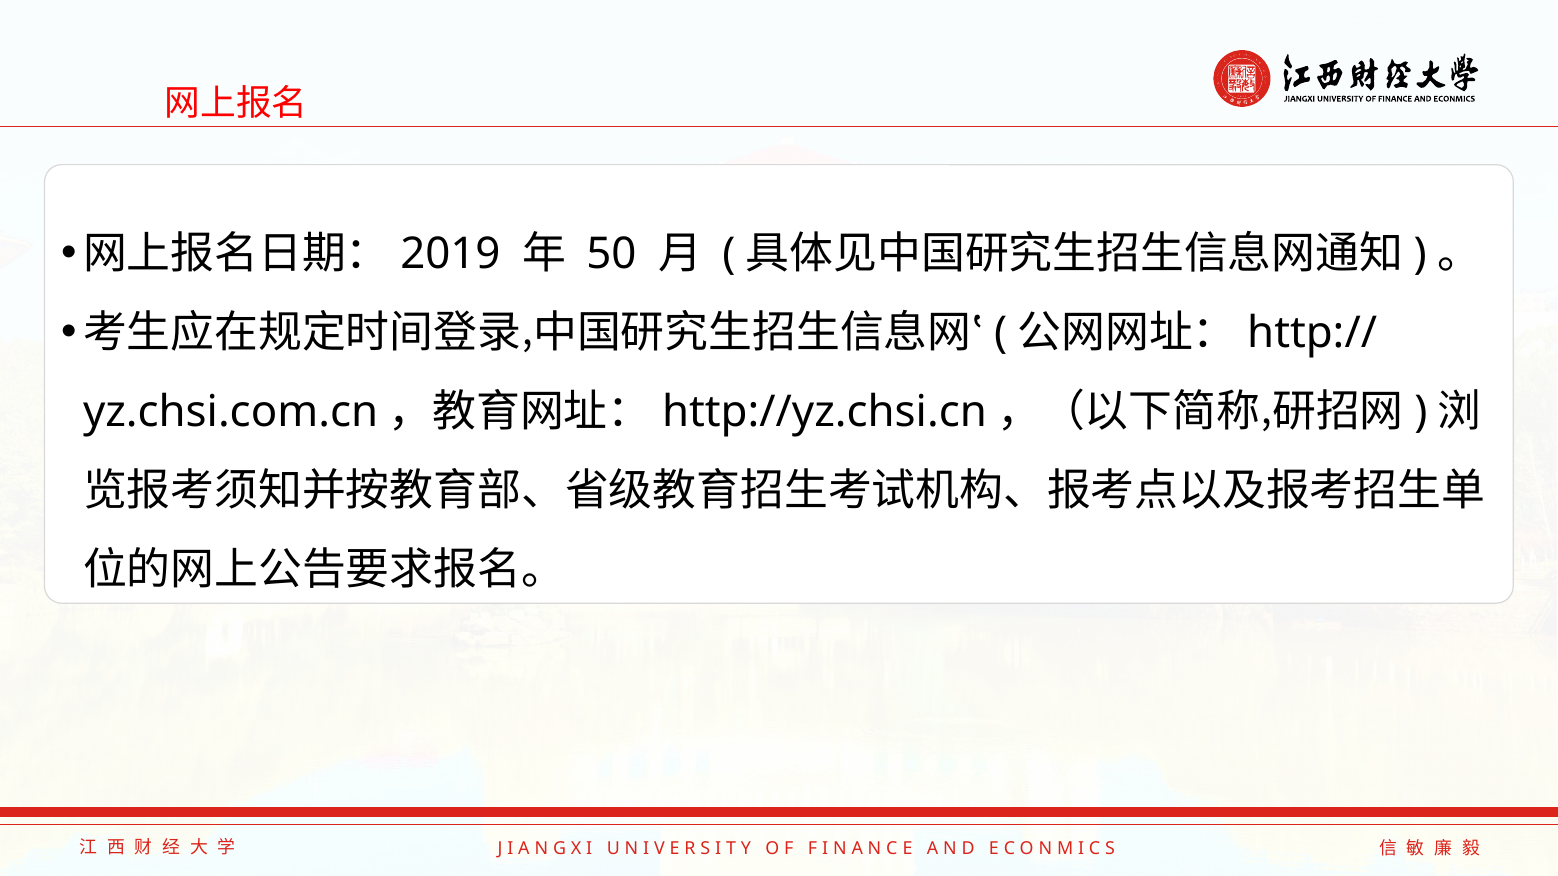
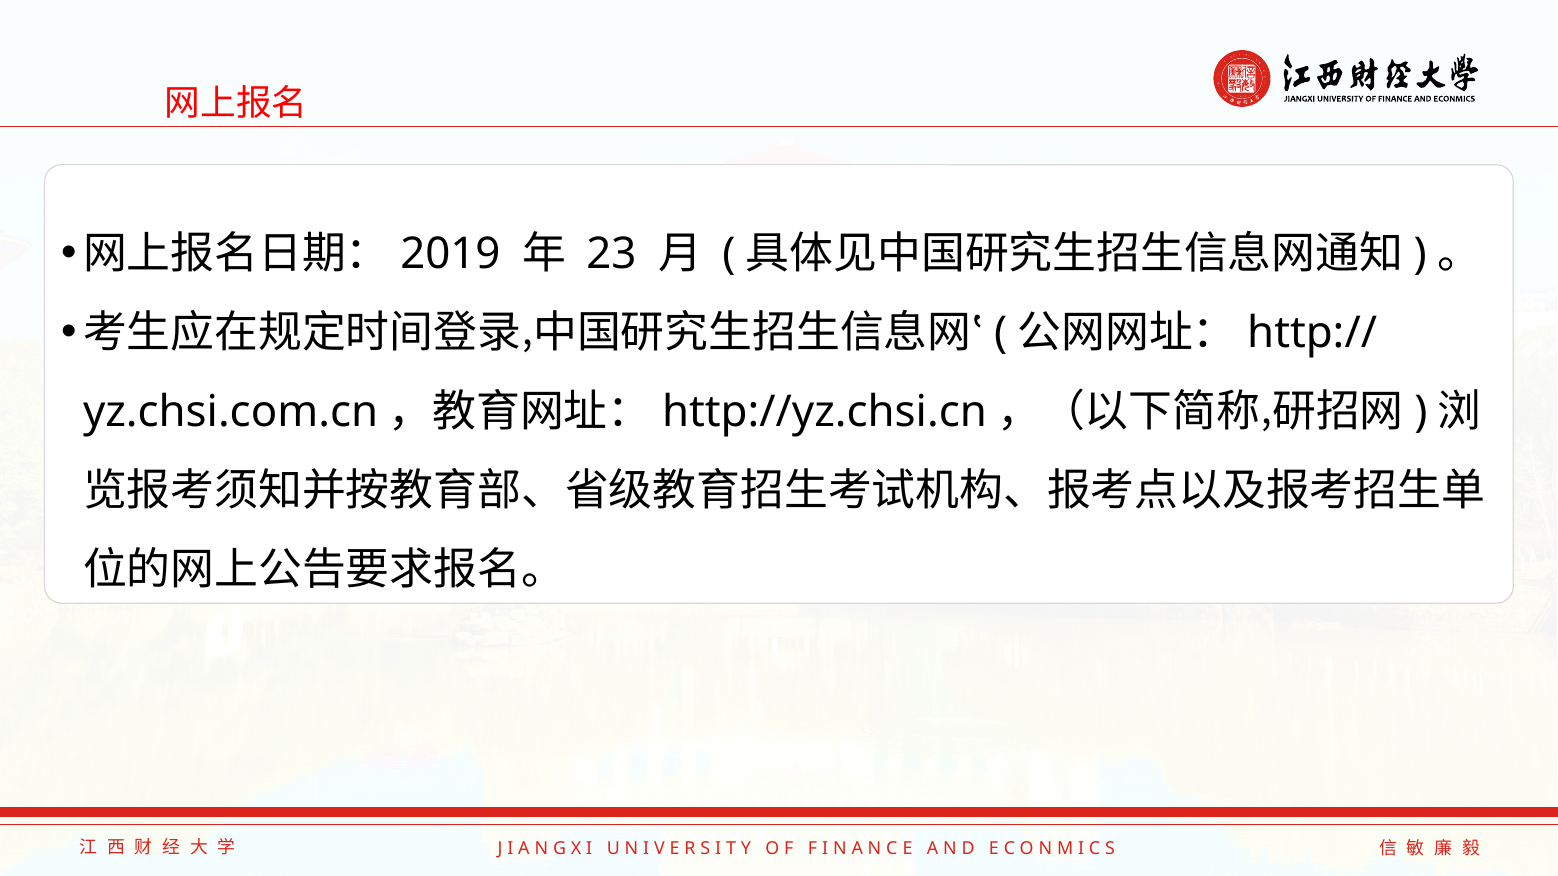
50: 50 -> 23 (611, 255)
